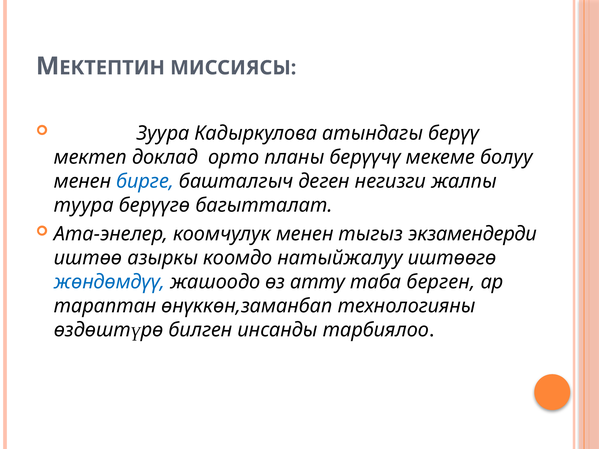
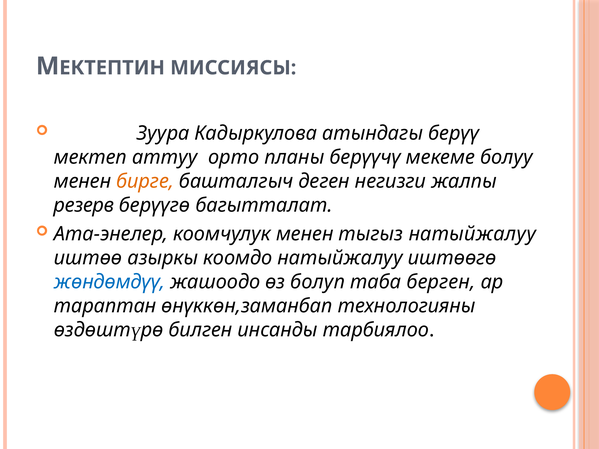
доклад: доклад -> аттуу (165, 157)
бирге colour: blue -> orange (145, 181)
туура: туура -> резерв (84, 205)
тыгыз экзамендерди: экзамендерди -> натыйжалуу (472, 234)
атту: атту -> болуп (318, 282)
